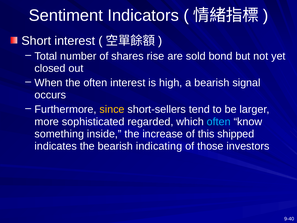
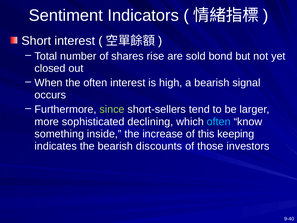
since colour: yellow -> light green (112, 109)
regarded: regarded -> declining (150, 122)
shipped: shipped -> keeping (236, 134)
indicating: indicating -> discounts (159, 146)
